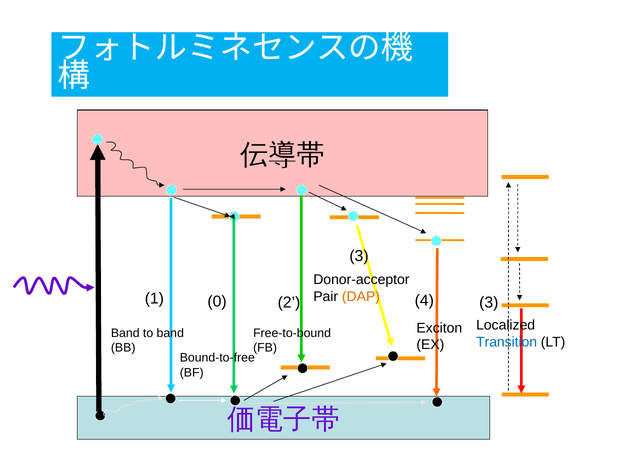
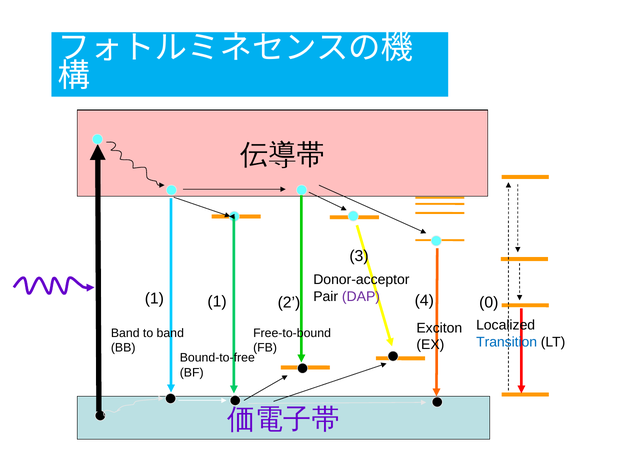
DAP colour: orange -> purple (361, 297)
1 0: 0 -> 1 (217, 302)
4 3: 3 -> 0 (489, 303)
